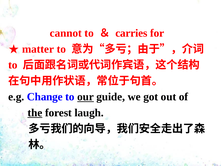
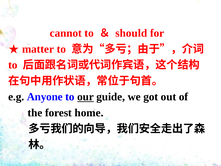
carries: carries -> should (131, 33)
Change: Change -> Anyone (45, 97)
the underline: present -> none (35, 113)
laugh: laugh -> home (89, 113)
